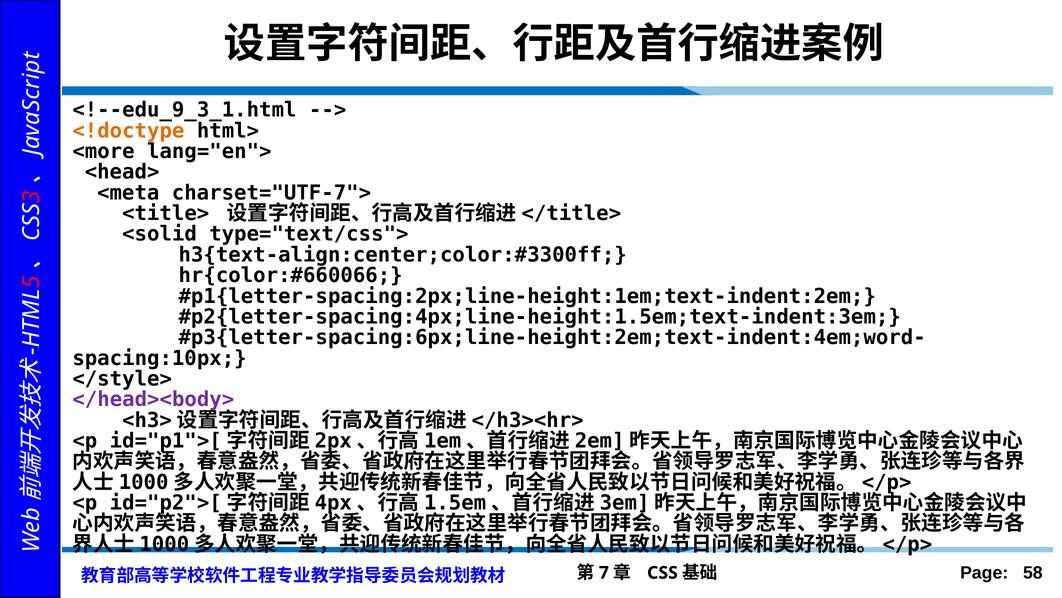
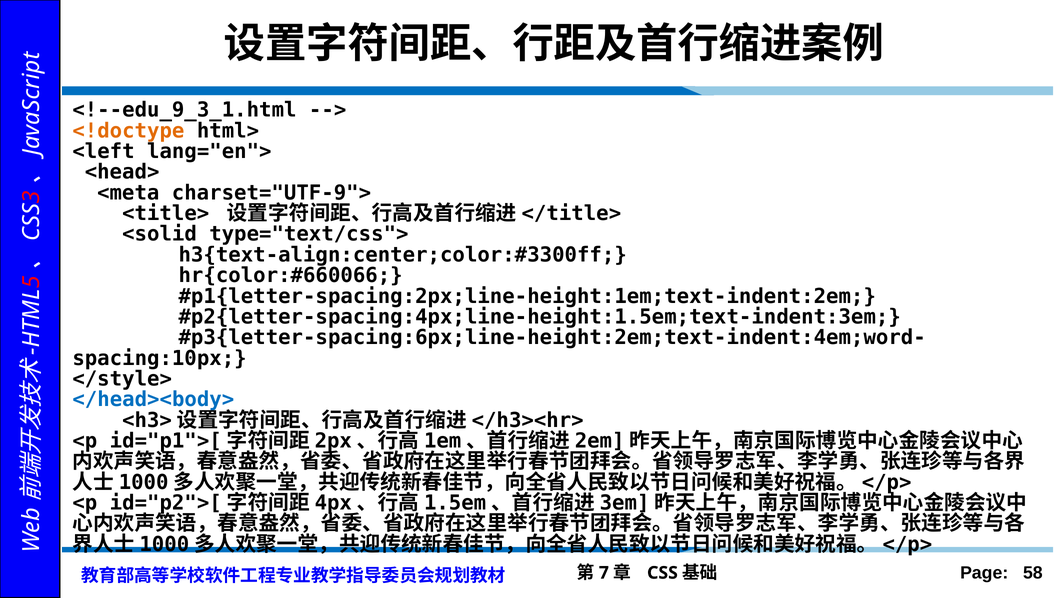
<more: <more -> <left (103, 151)
charset="UTF-7">: charset="UTF-7"> -> charset="UTF-9"> (271, 193)
</head><body> colour: purple -> blue (153, 399)
